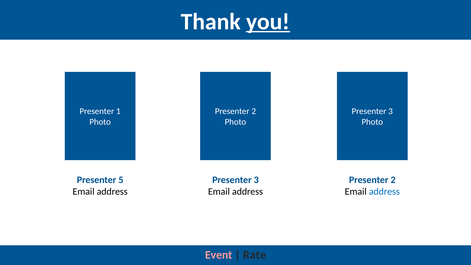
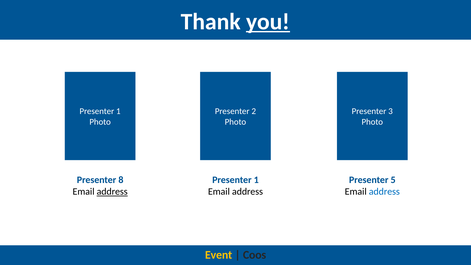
5: 5 -> 8 (121, 180)
3: 3 -> 1 (256, 180)
2: 2 -> 5 (393, 180)
address underline: none -> present (112, 192)
Event colour: pink -> yellow (219, 255)
Rate: Rate -> Coos (255, 255)
